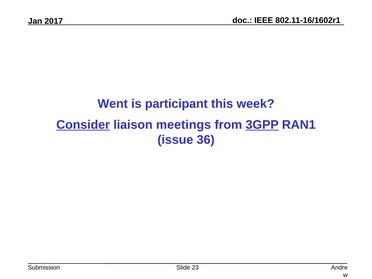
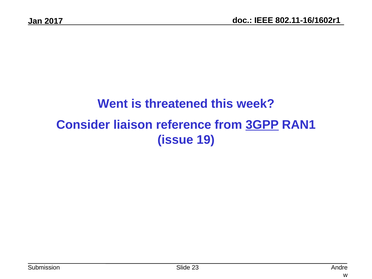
participant: participant -> threatened (176, 104)
Consider underline: present -> none (83, 125)
meetings: meetings -> reference (184, 125)
36: 36 -> 19 (206, 140)
